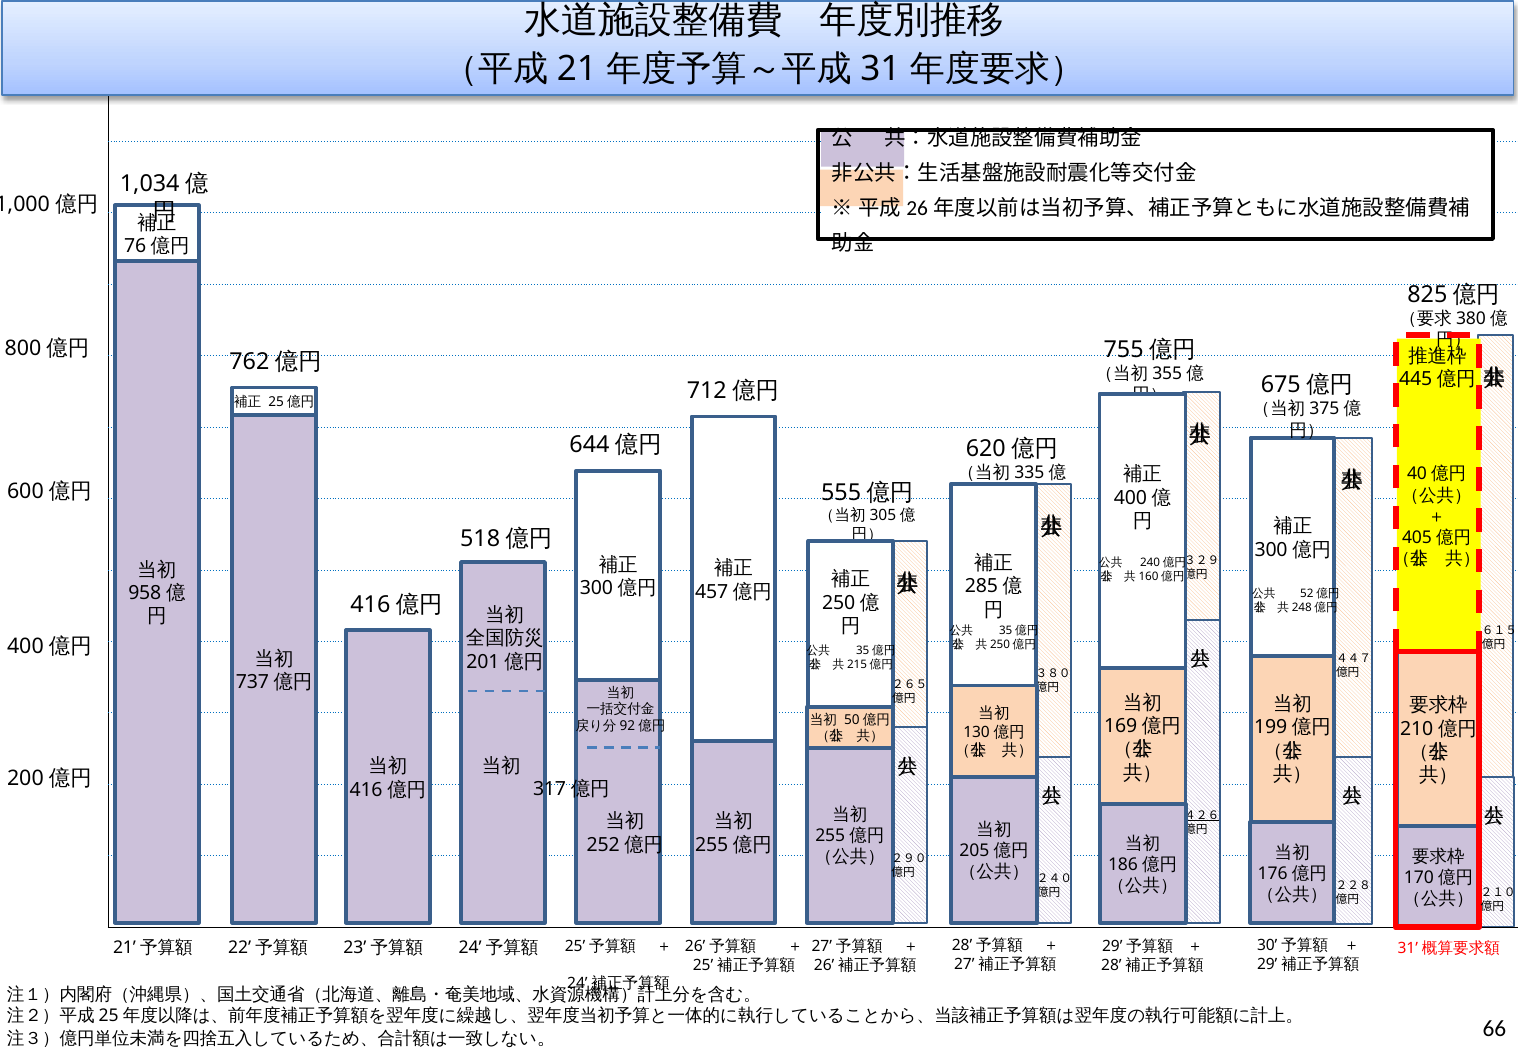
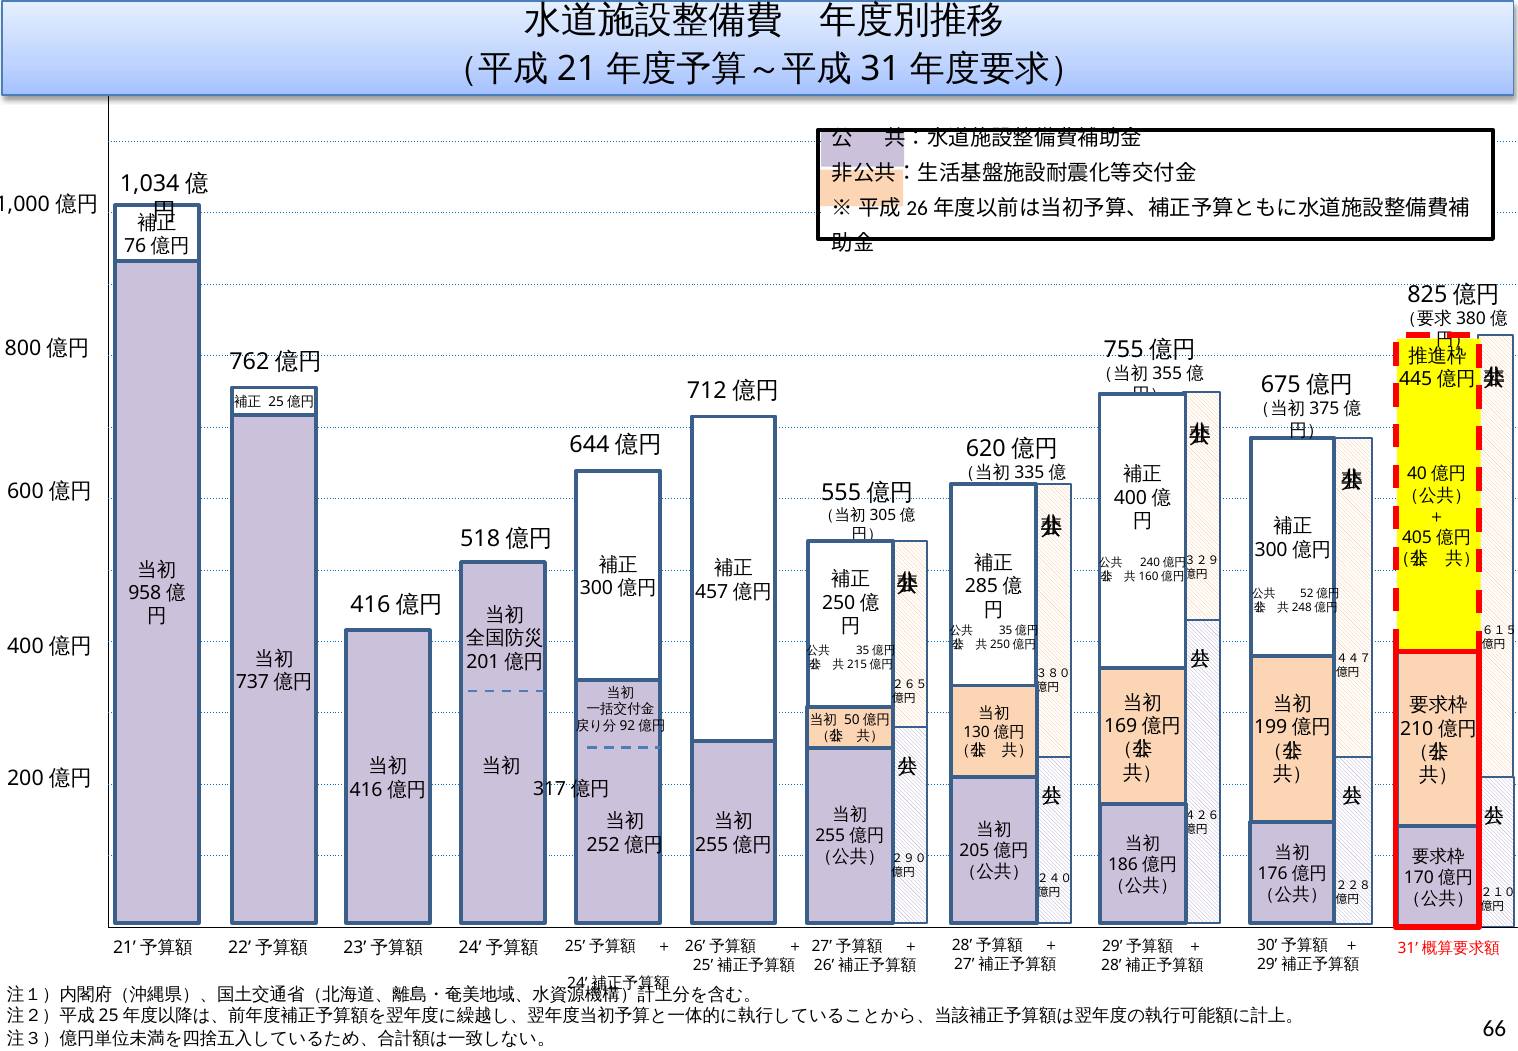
４２６ underline: present -> none (1202, 815)
